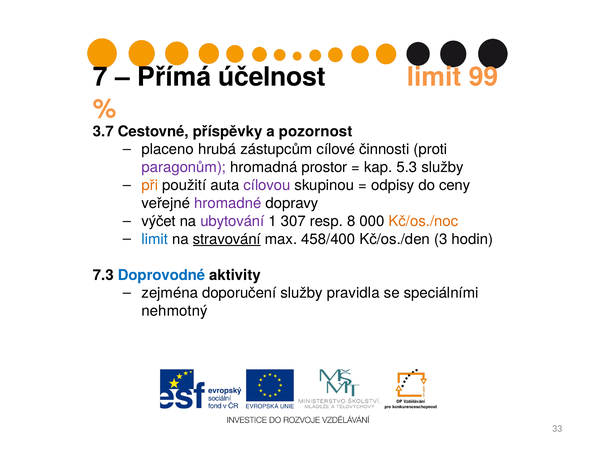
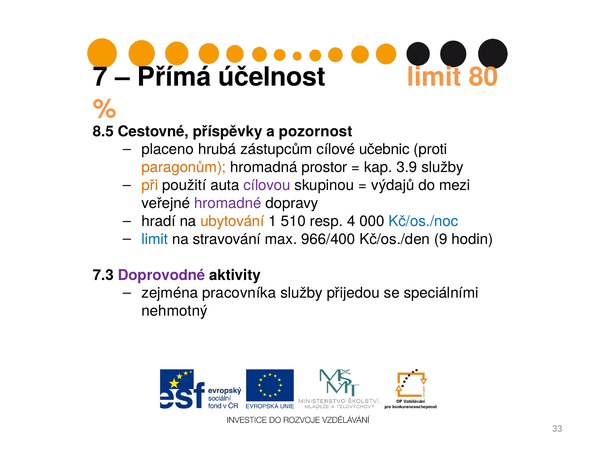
99: 99 -> 80 (484, 77)
3.7: 3.7 -> 8.5 (103, 131)
činnosti: činnosti -> učebnic (384, 149)
paragonům colour: purple -> orange (184, 167)
5.3: 5.3 -> 3.9 (407, 167)
odpisy: odpisy -> výdajů (393, 185)
ceny: ceny -> mezi (455, 185)
výčet: výčet -> hradí (159, 221)
ubytování colour: purple -> orange (232, 221)
307: 307 -> 510 (293, 221)
8: 8 -> 4 (351, 221)
Kč/os./noc colour: orange -> blue (423, 221)
stravování underline: present -> none (227, 239)
458/400: 458/400 -> 966/400 (328, 239)
3: 3 -> 9 (441, 239)
Doprovodné colour: blue -> purple (162, 275)
doporučení: doporučení -> pracovníka (239, 293)
pravidla: pravidla -> přijedou (353, 293)
